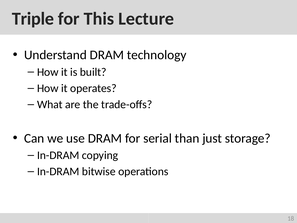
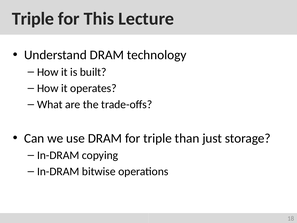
for serial: serial -> triple (158, 138)
